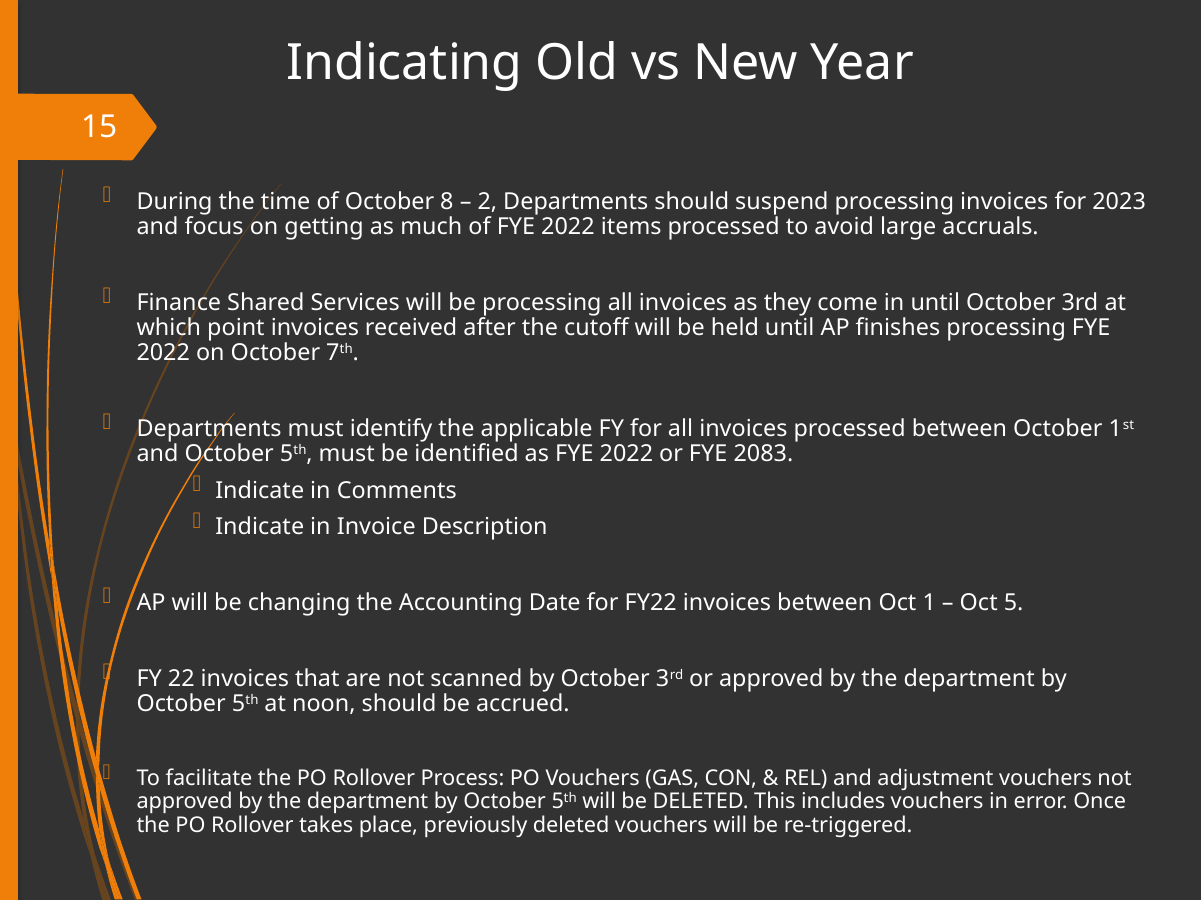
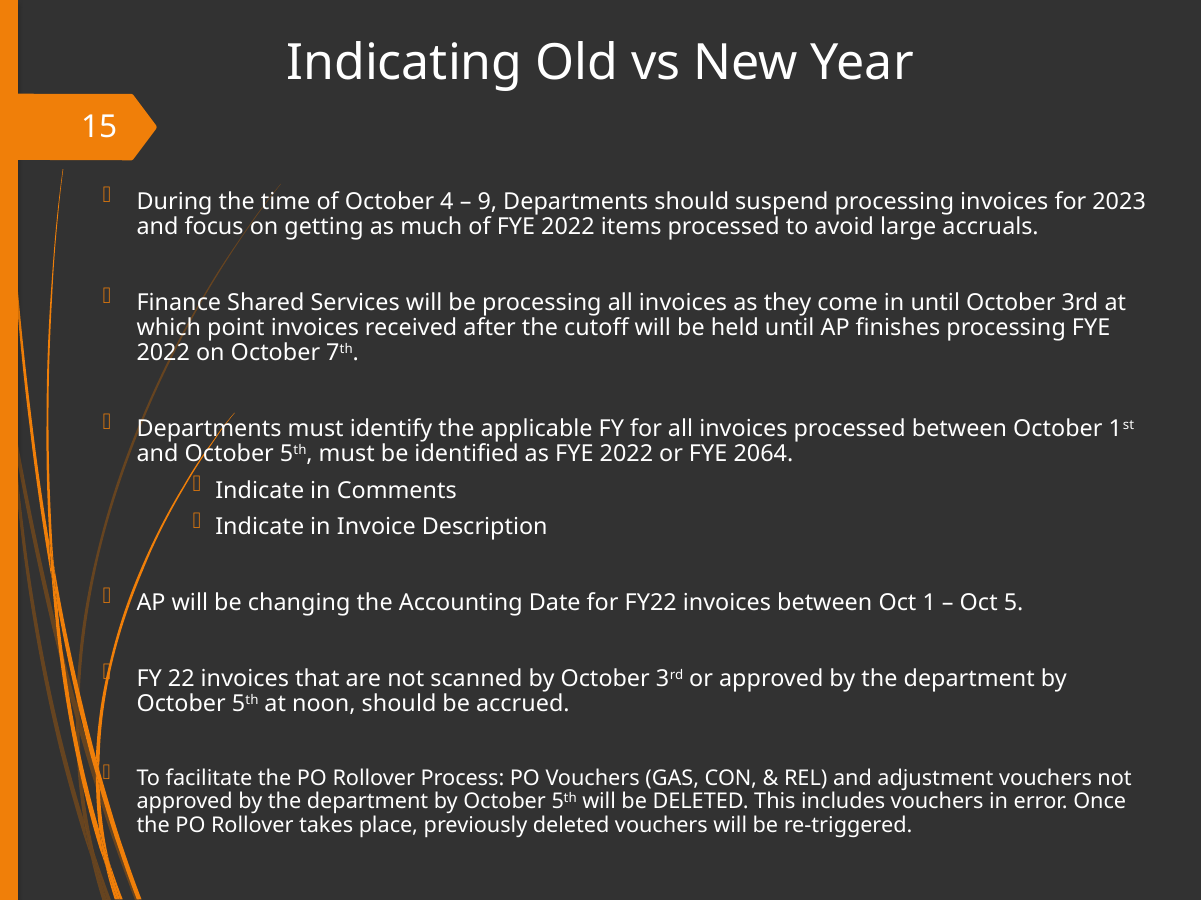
8: 8 -> 4 (447, 202)
2: 2 -> 9 (487, 202)
2083: 2083 -> 2064 (763, 454)
